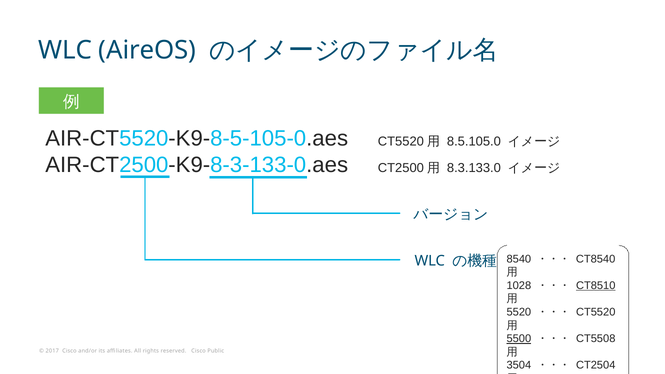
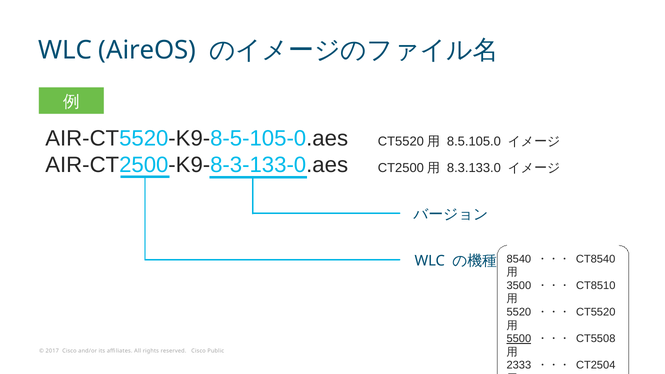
1028: 1028 -> 3500 (519, 286)
CT8510 underline: present -> none (596, 286)
3504: 3504 -> 2333 (519, 365)
